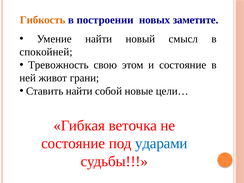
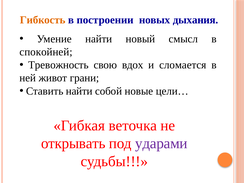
заметите: заметите -> дыхания (196, 20)
этом: этом -> вдох (133, 65)
и состояние: состояние -> сломается (183, 65)
состояние: состояние -> открывать (73, 143)
ударами colour: blue -> purple (161, 143)
